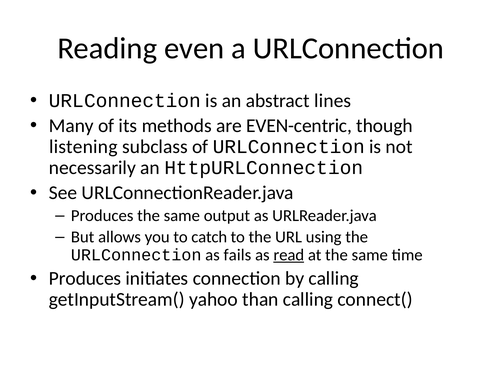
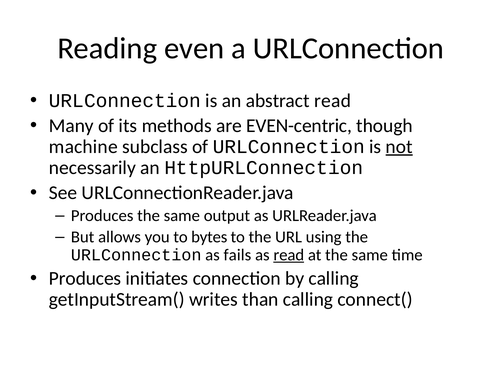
abstract lines: lines -> read (333, 101)
listening: listening -> machine (83, 147)
not underline: none -> present (399, 147)
catch: catch -> bytes (209, 237)
yahoo: yahoo -> writes (213, 300)
